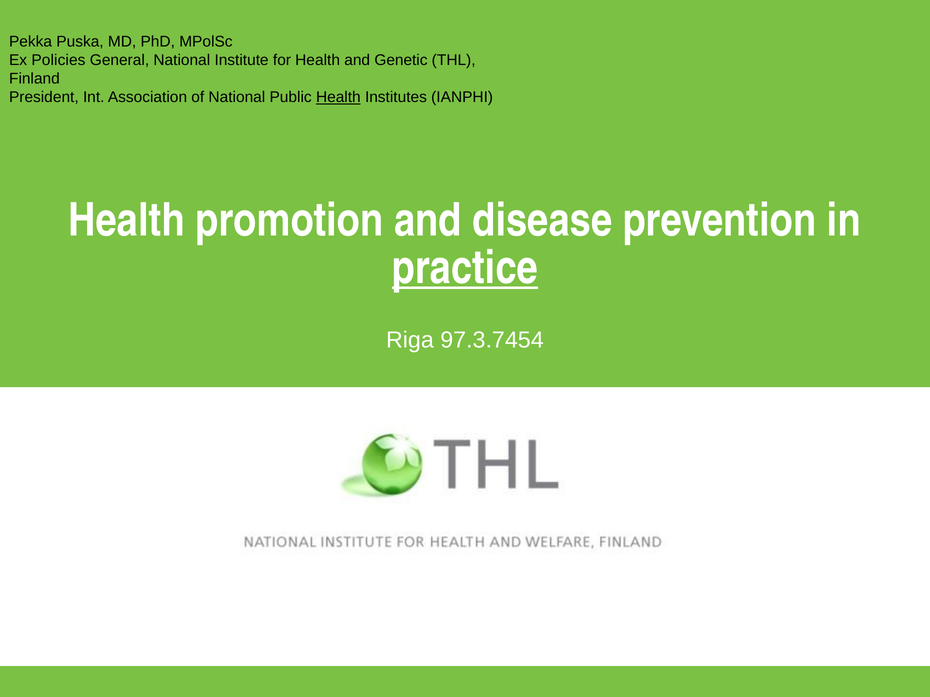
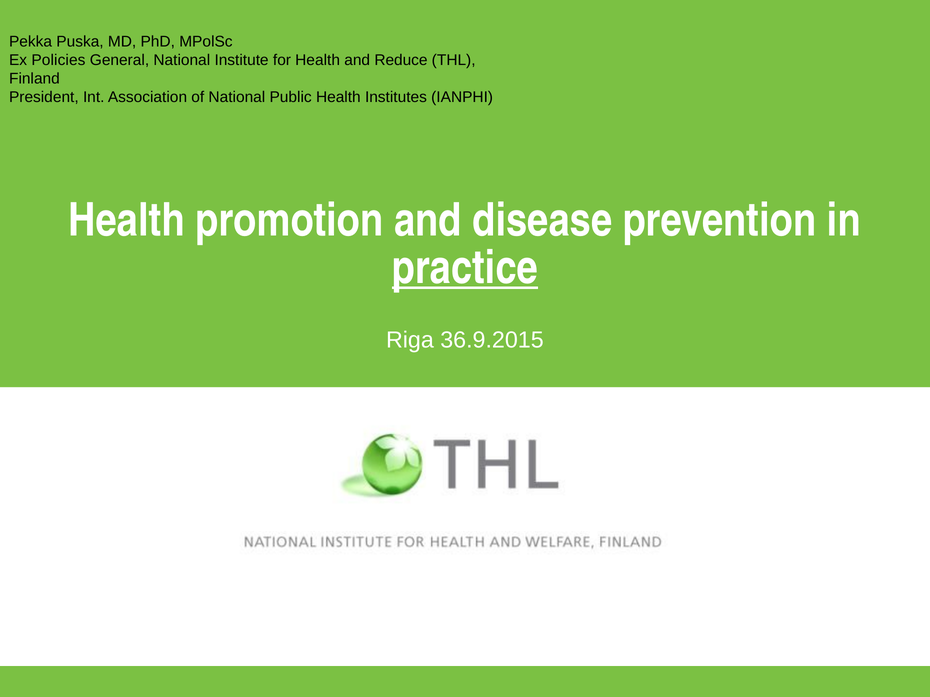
Genetic: Genetic -> Reduce (401, 60)
Health underline: present -> none (338, 97)
97.3.7454: 97.3.7454 -> 36.9.2015 (492, 341)
